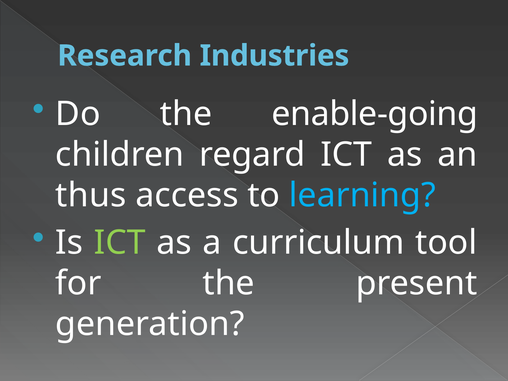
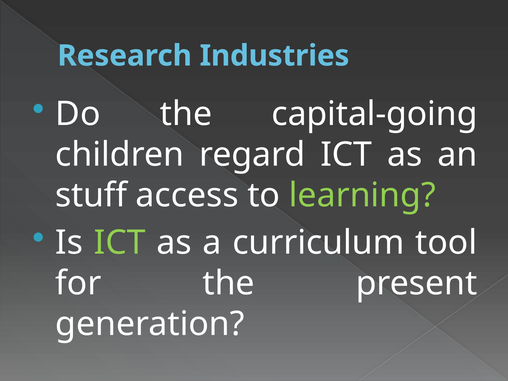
enable-going: enable-going -> capital-going (375, 114)
thus: thus -> stuff (91, 195)
learning colour: light blue -> light green (362, 195)
